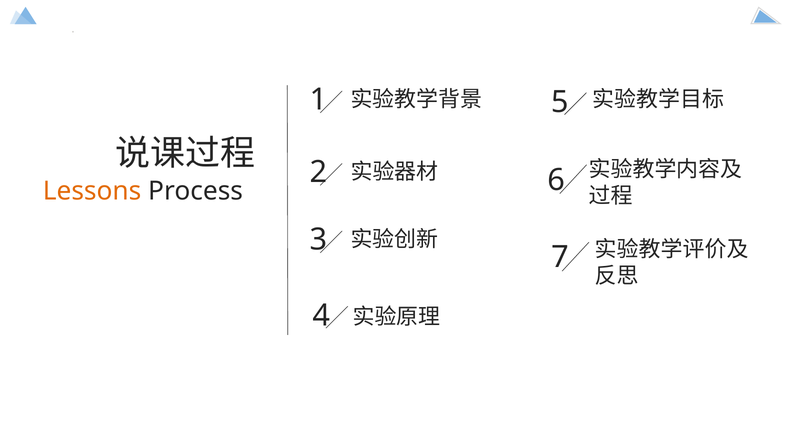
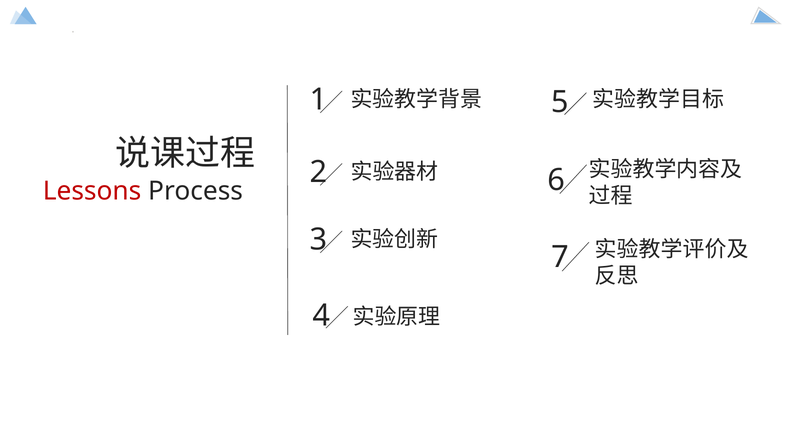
Lessons colour: orange -> red (92, 191)
